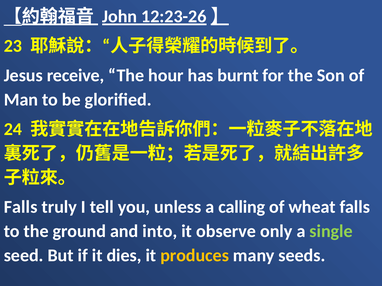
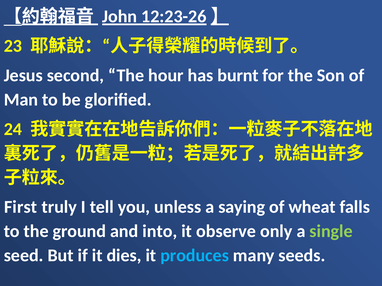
receive: receive -> second (75, 76)
Falls: Falls -> First (21, 207)
calling: calling -> saying (242, 207)
produces colour: yellow -> light blue (195, 256)
